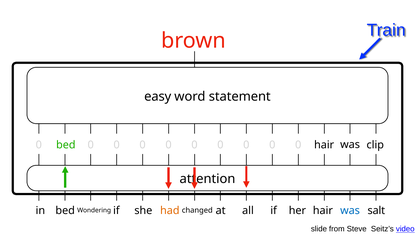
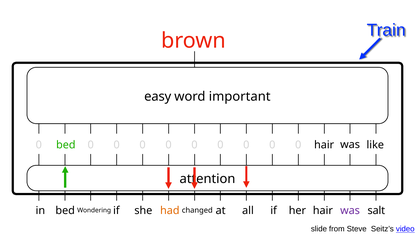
statement: statement -> important (240, 96)
clip: clip -> like (375, 145)
was colour: blue -> purple (350, 210)
